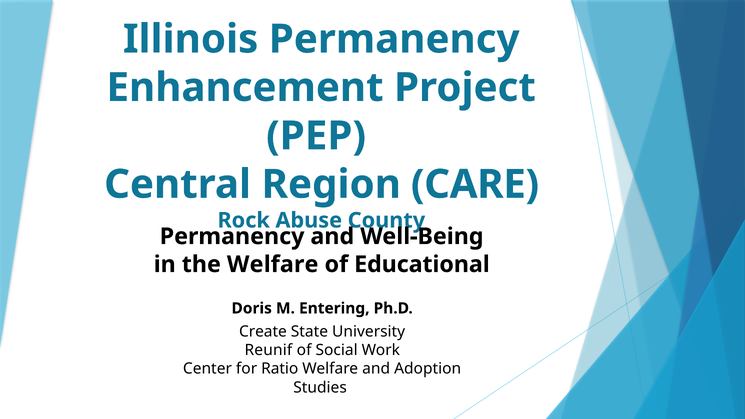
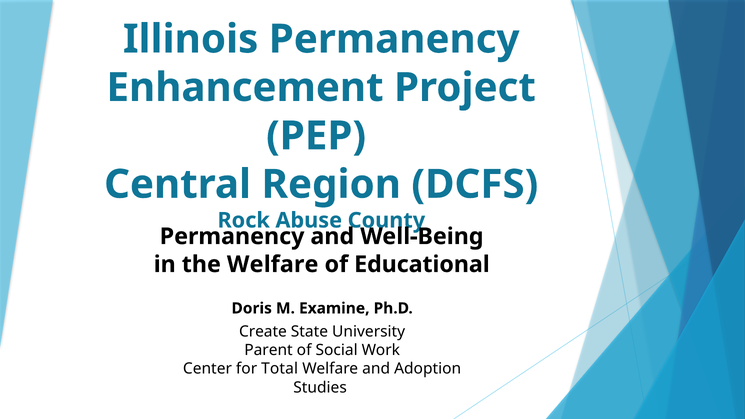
CARE: CARE -> DCFS (475, 184)
Entering: Entering -> Examine (334, 308)
Reunif: Reunif -> Parent (269, 350)
Ratio: Ratio -> Total (280, 369)
